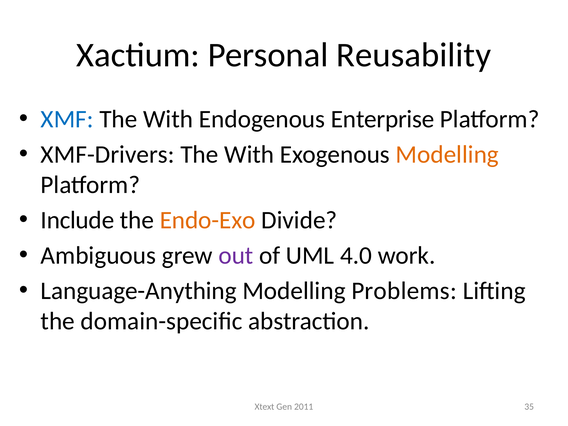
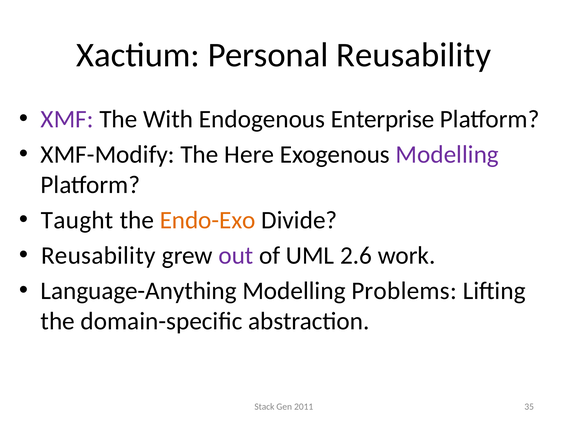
XMF colour: blue -> purple (67, 119)
XMF-Drivers: XMF-Drivers -> XMF-Modify (108, 155)
With: With -> Here (249, 155)
Modelling colour: orange -> purple (447, 155)
Include: Include -> Taught (77, 220)
Ambiguous: Ambiguous -> Reusability (98, 256)
4.0: 4.0 -> 2.6 (356, 256)
Xtext: Xtext -> Stack (264, 407)
